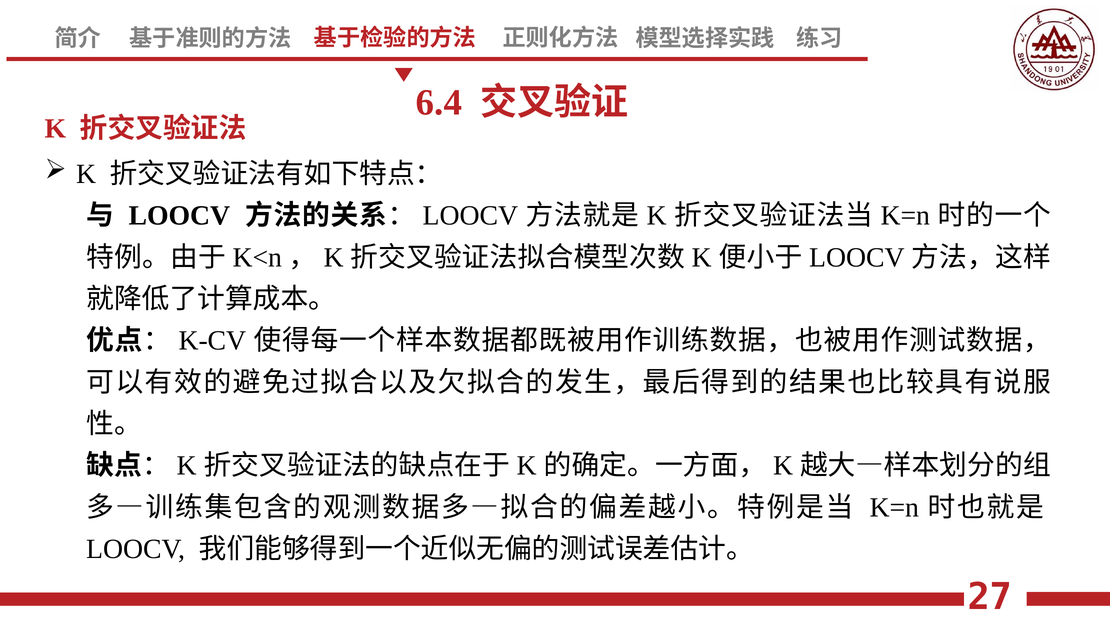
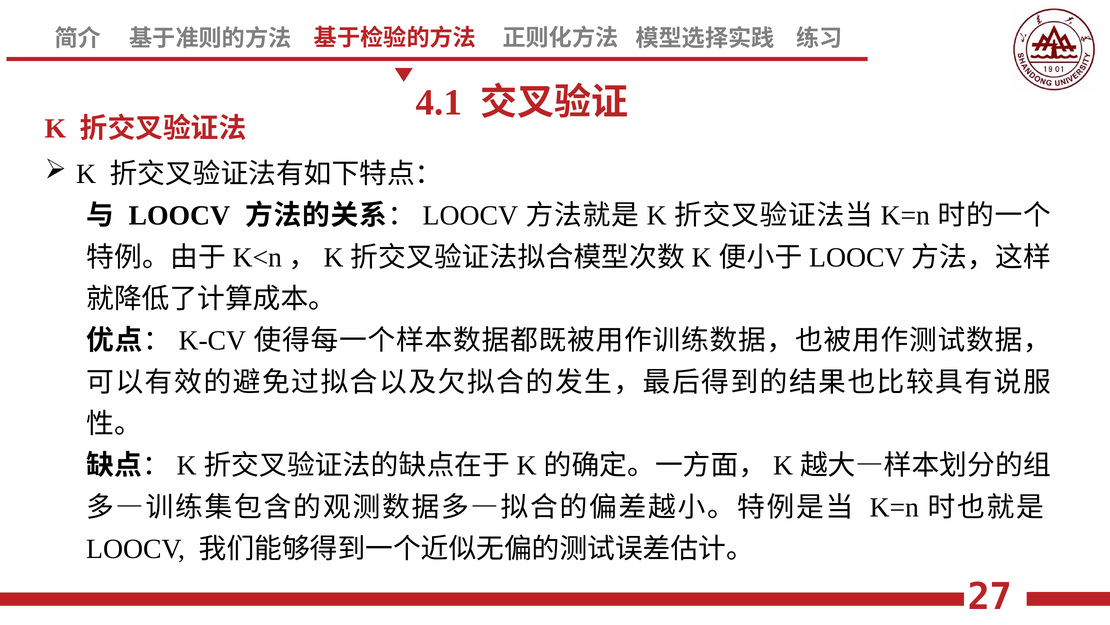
6.4: 6.4 -> 4.1 (439, 102)
